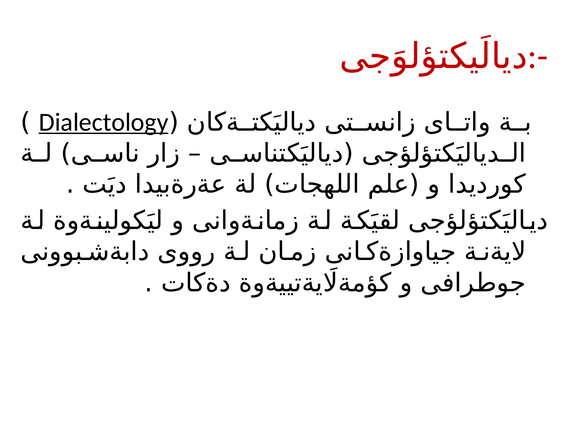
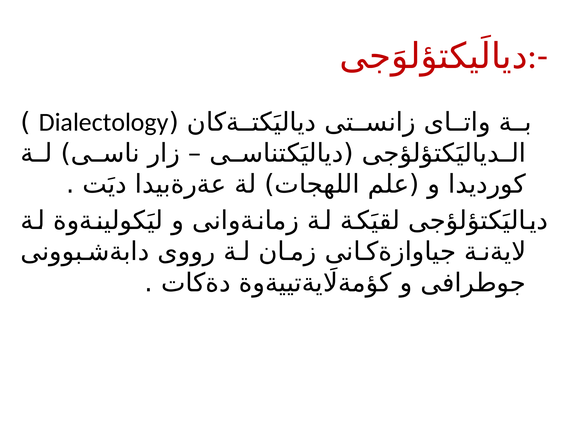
Dialectology underline: present -> none (104, 122)
